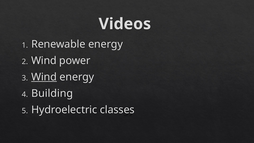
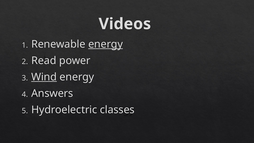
energy underline: none -> present (106, 44)
Wind: Wind -> Read (44, 61)
Building: Building -> Answers (52, 93)
